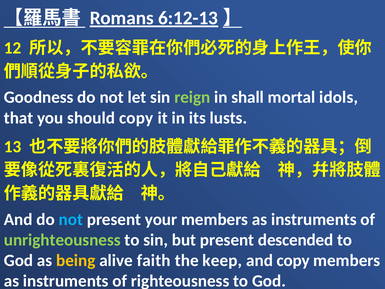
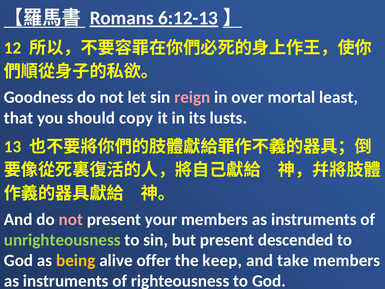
reign colour: light green -> pink (192, 97)
shall: shall -> over (248, 97)
idols: idols -> least (339, 97)
not colour: light blue -> pink (71, 219)
faith: faith -> offer (154, 260)
and copy: copy -> take (293, 260)
